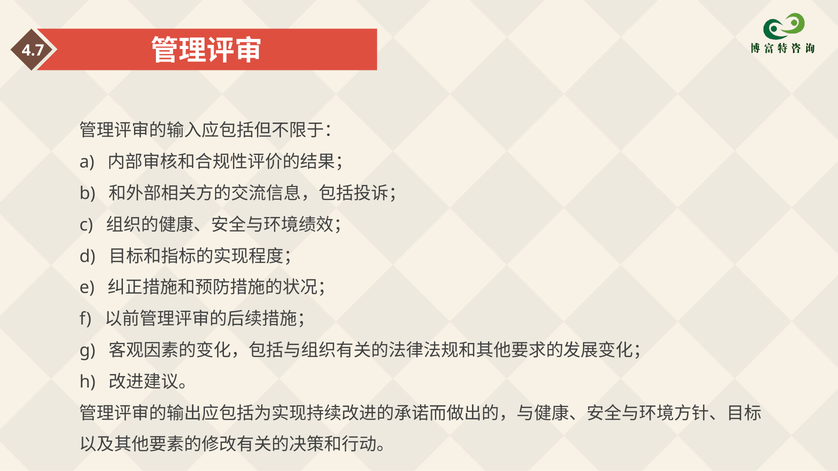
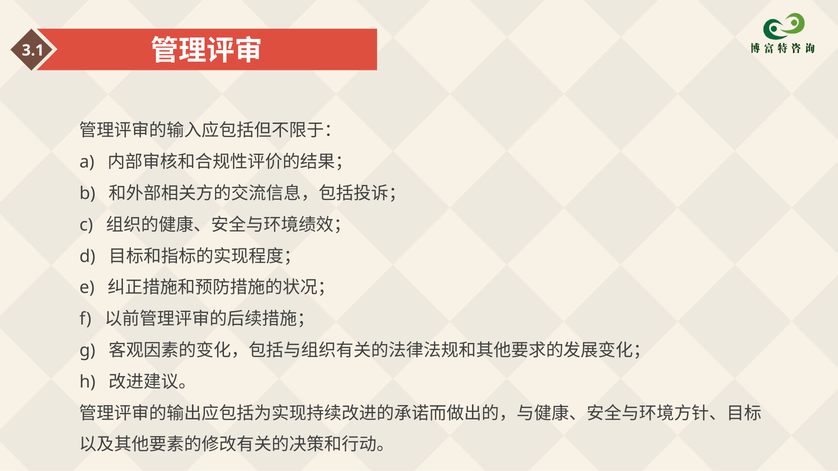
4.7: 4.7 -> 3.1 (33, 50)
